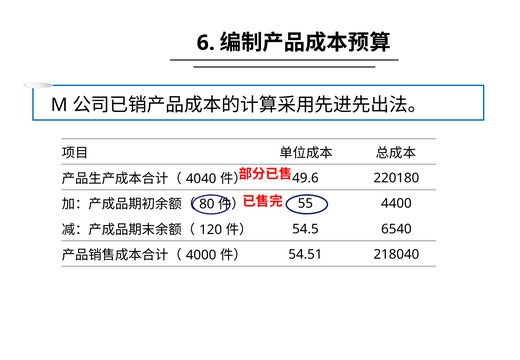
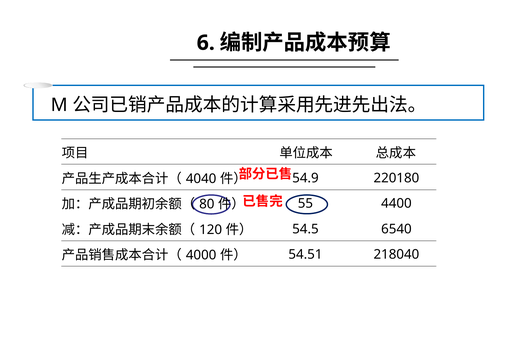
49.6: 49.6 -> 54.9 (305, 178)
